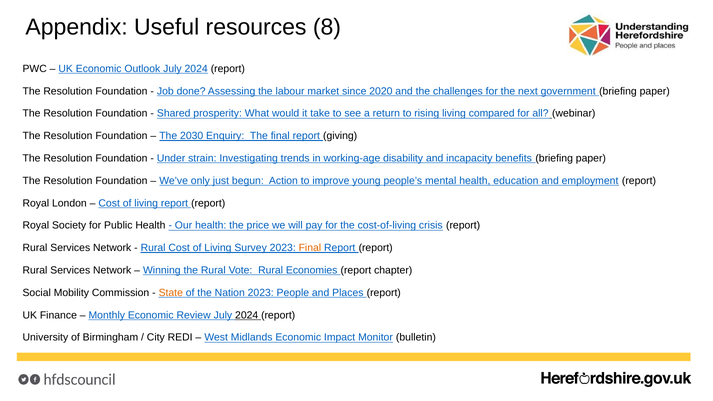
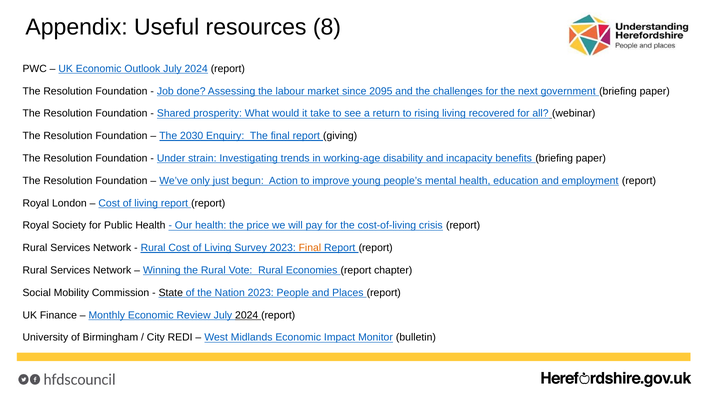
2020: 2020 -> 2095 (381, 91)
compared: compared -> recovered (492, 114)
State colour: orange -> black (171, 293)
